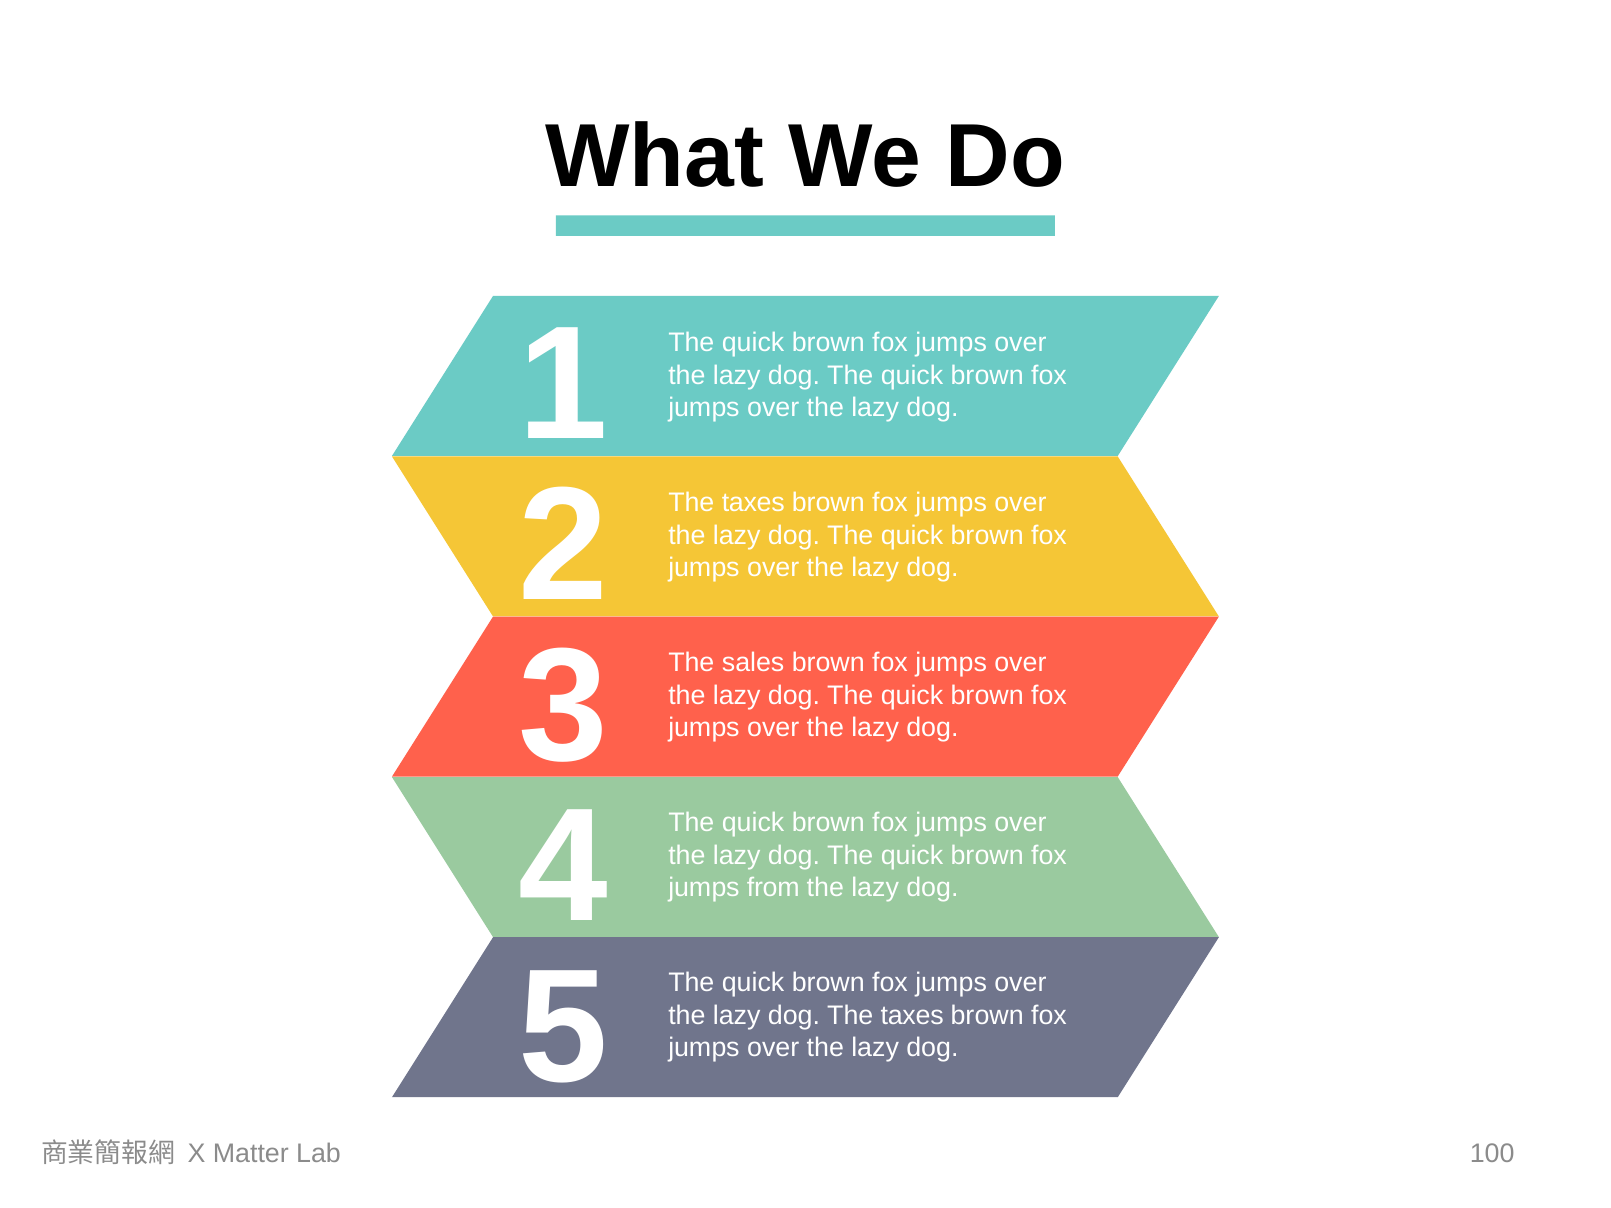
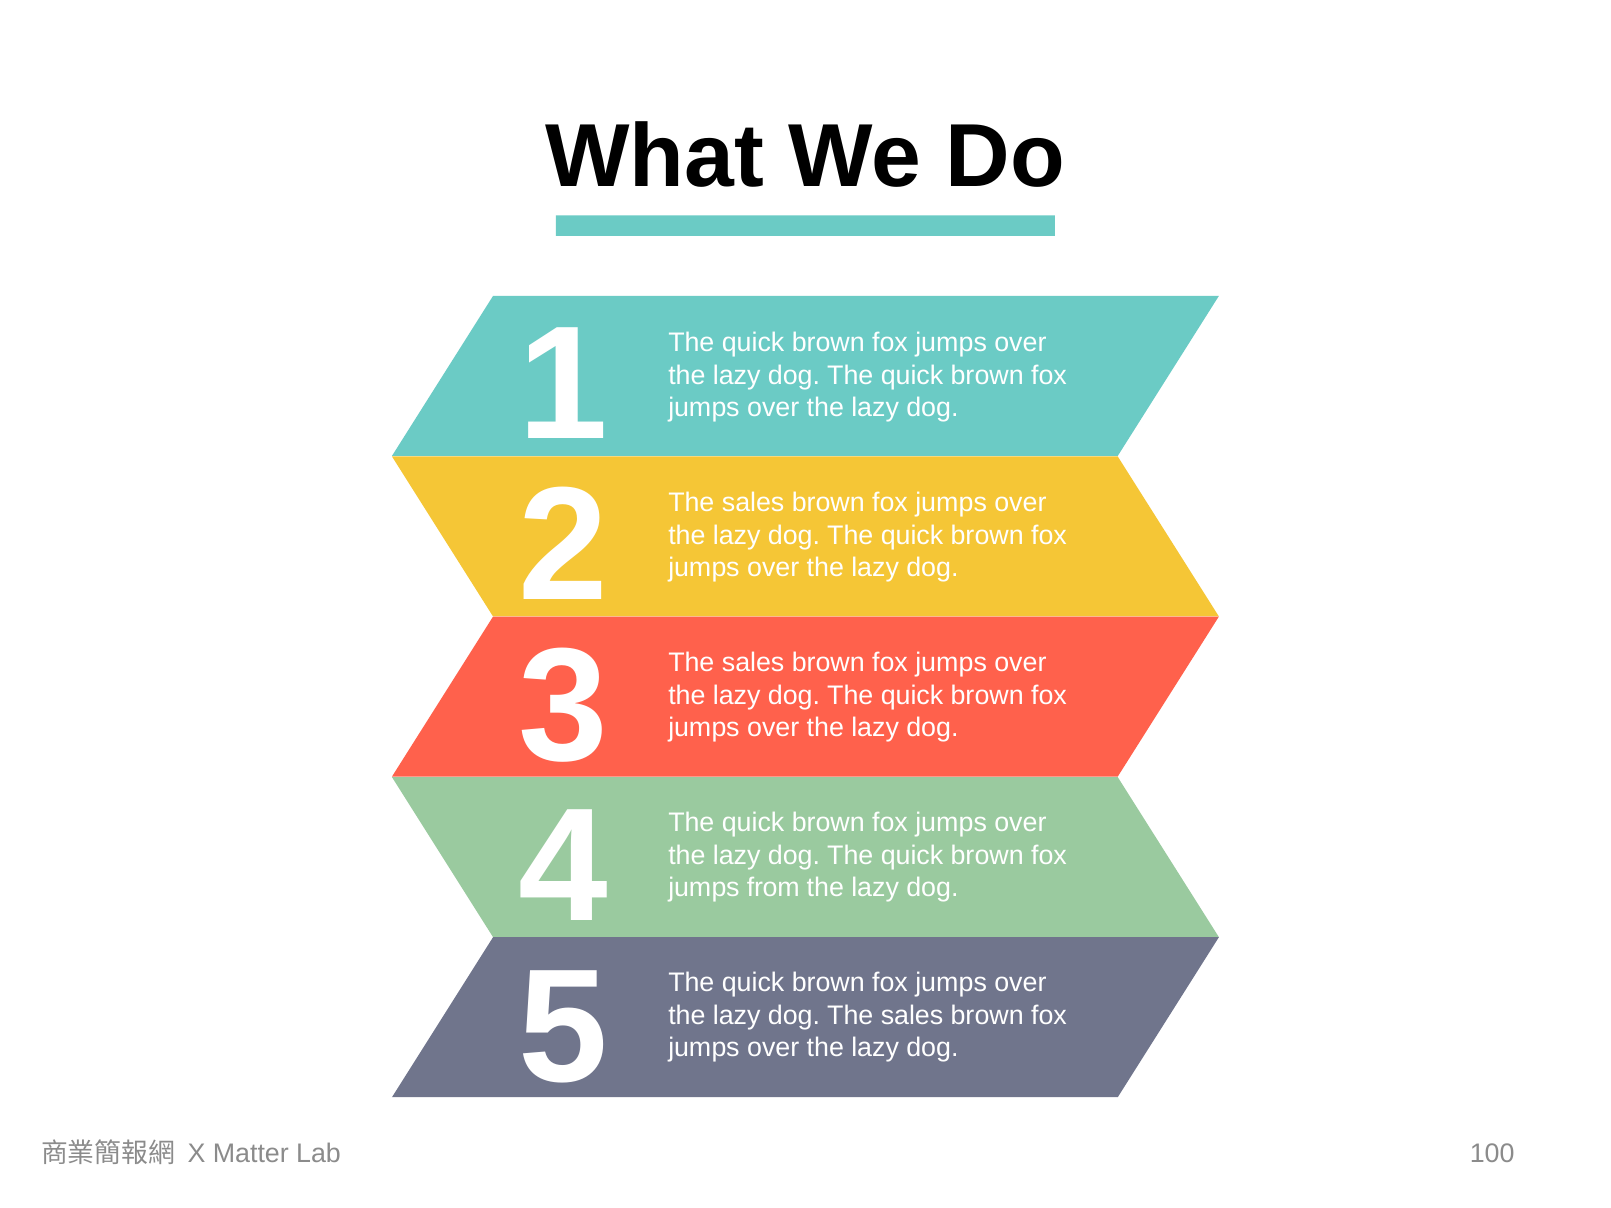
taxes: taxes -> sales (753, 503)
taxes: taxes -> sales (912, 1015)
